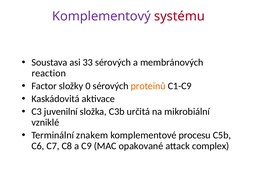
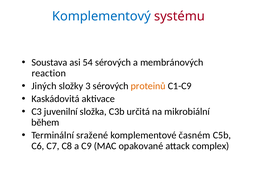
Komplementový colour: purple -> blue (101, 16)
33: 33 -> 54 (88, 62)
Factor: Factor -> Jiných (44, 86)
0: 0 -> 3 (88, 86)
vzniklé: vzniklé -> během (45, 122)
znakem: znakem -> sražené (92, 135)
procesu: procesu -> časném (195, 135)
